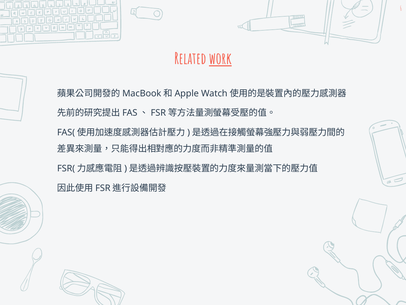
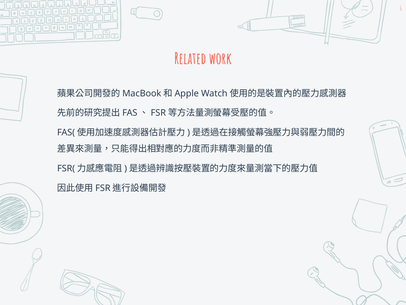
work underline: present -> none (220, 59)
